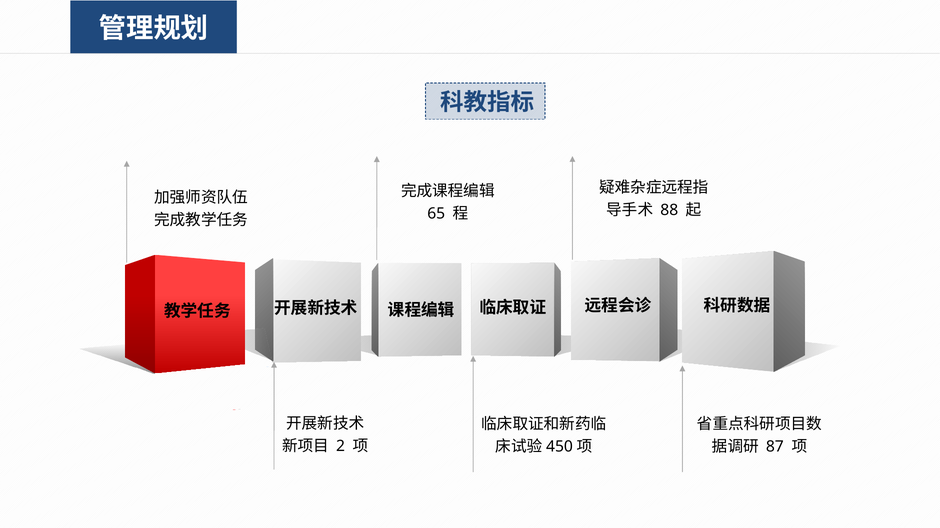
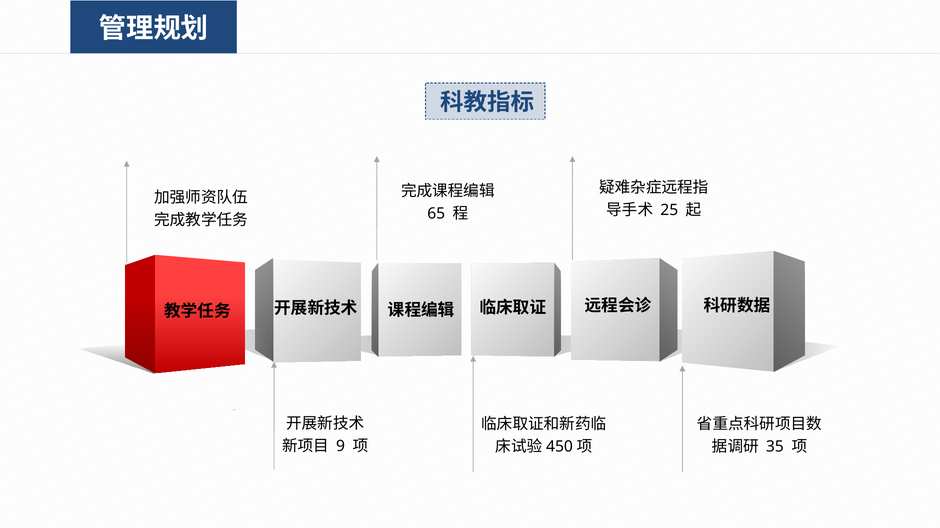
88: 88 -> 25 (669, 210)
2: 2 -> 9 (341, 447)
87: 87 -> 35 (775, 447)
